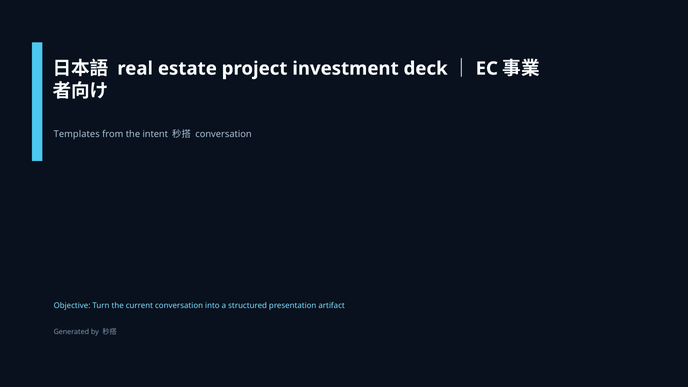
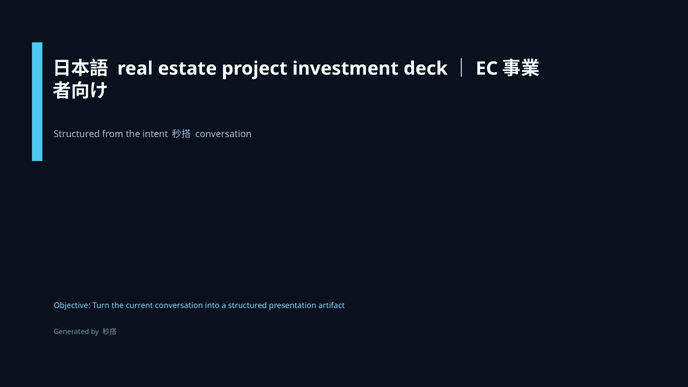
Templates: Templates -> Structured (77, 134)
